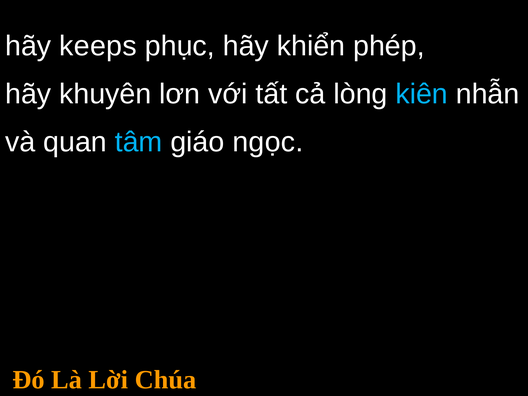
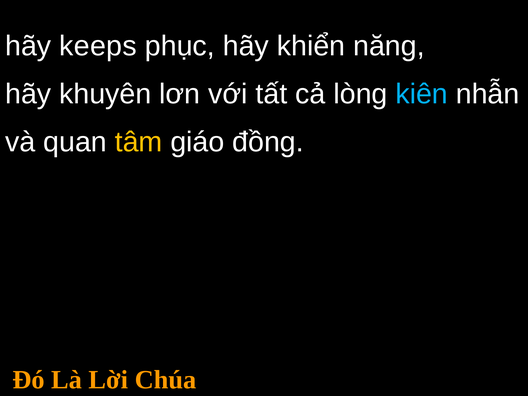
phép: phép -> năng (389, 46)
tâm colour: light blue -> yellow (139, 142)
ngọc: ngọc -> đồng (268, 142)
